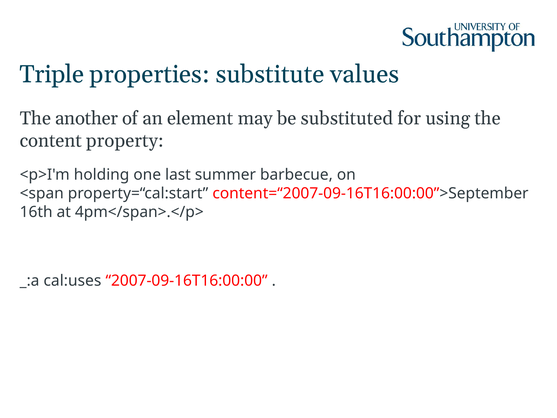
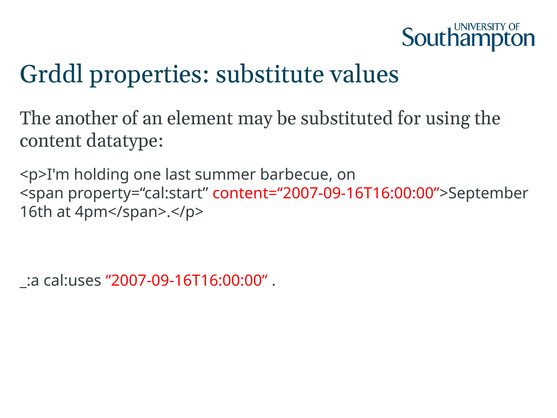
Triple: Triple -> Grddl (52, 74)
property: property -> datatype (125, 141)
